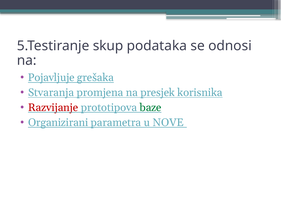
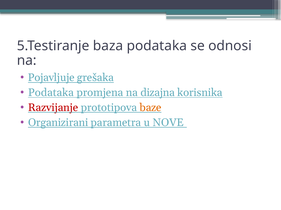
skup: skup -> baza (108, 46)
Stvaranja: Stvaranja -> Podataka (51, 93)
presjek: presjek -> dizajna (158, 93)
baze colour: green -> orange (151, 108)
